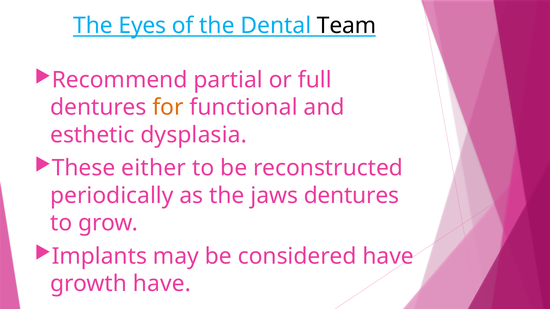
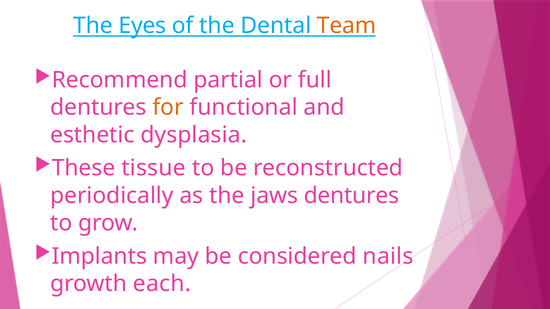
Team colour: black -> orange (346, 26)
either: either -> tissue (154, 168)
considered have: have -> nails (388, 256)
growth have: have -> each (162, 284)
